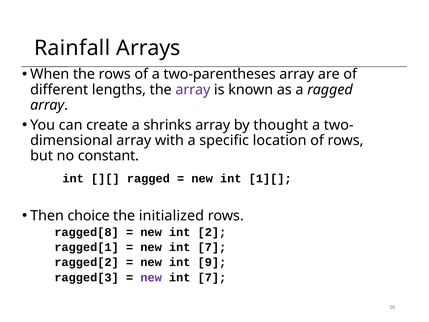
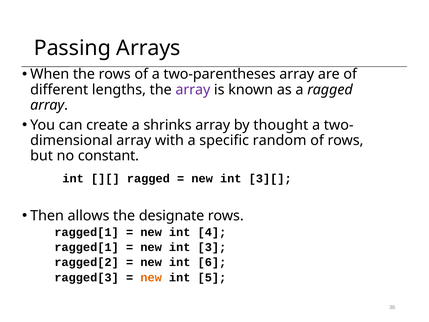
Rainfall: Rainfall -> Passing (72, 48)
location: location -> random (280, 140)
1][: 1][ -> 3][ (270, 179)
choice: choice -> allows (89, 216)
initialized: initialized -> designate (172, 216)
ragged[8: ragged[8 -> ragged[1 (87, 232)
2: 2 -> 4 (212, 232)
7: 7 -> 3 (212, 247)
9: 9 -> 6 (212, 262)
new colour: purple -> orange (151, 277)
7: 7 -> 5 (212, 277)
